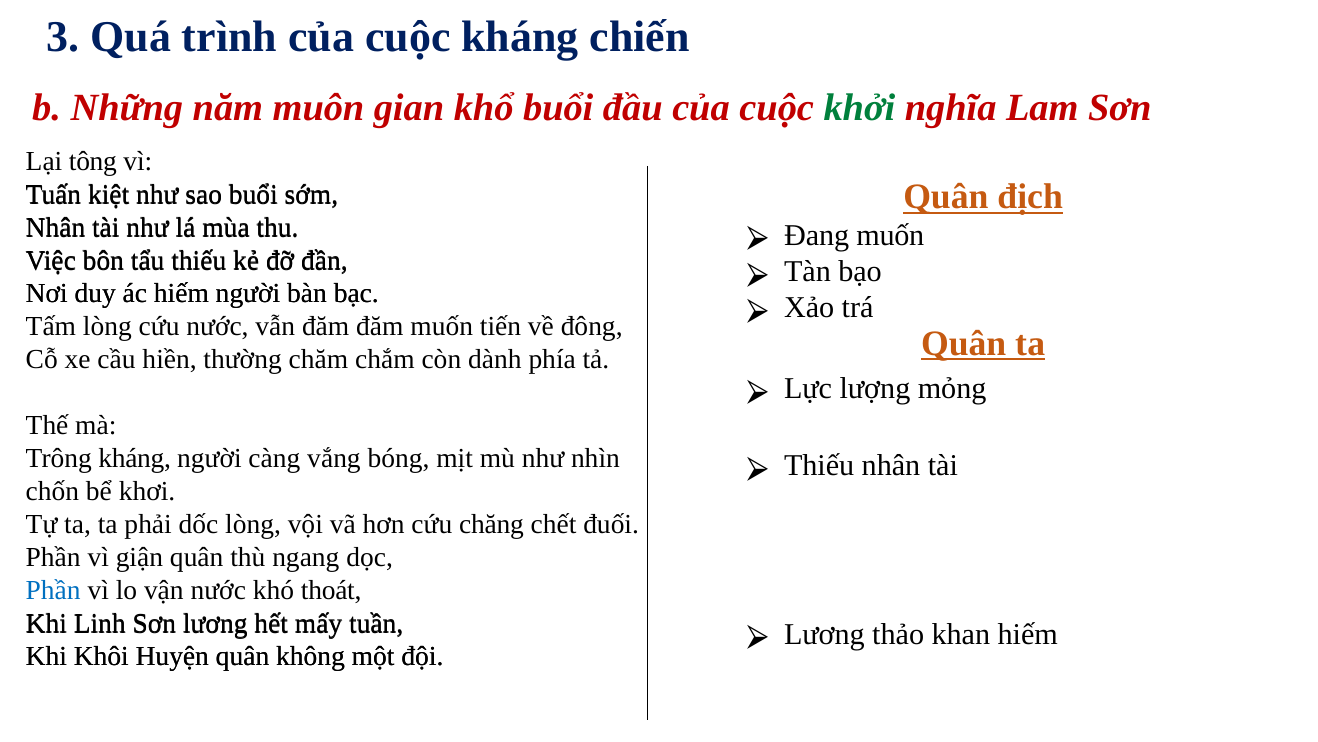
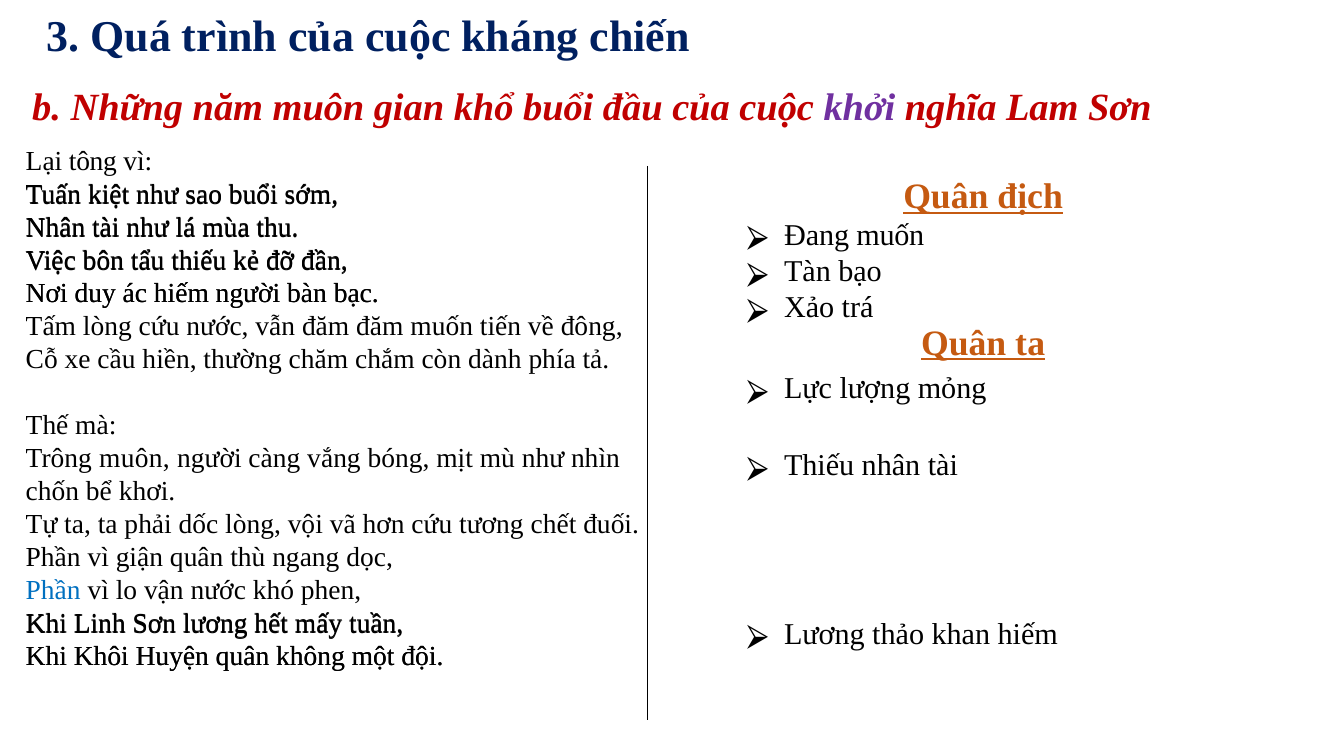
khởi colour: green -> purple (859, 108)
Trông kháng: kháng -> muôn (134, 458)
chăng: chăng -> tương (491, 524)
thoát: thoát -> phen (331, 590)
